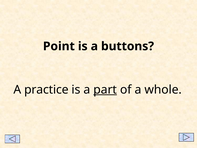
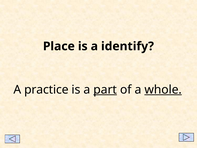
Point: Point -> Place (59, 46)
buttons: buttons -> identify (127, 46)
whole underline: none -> present (163, 89)
